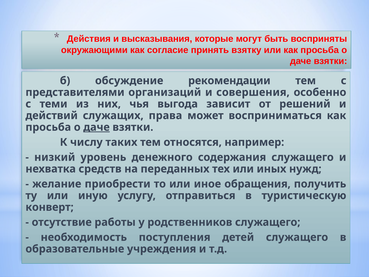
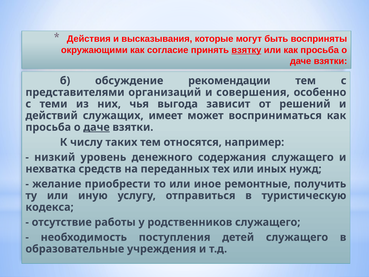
взятку underline: none -> present (246, 50)
права: права -> имеет (166, 115)
обращения: обращения -> ремонтные (257, 184)
конверт: конверт -> кодекса (50, 207)
